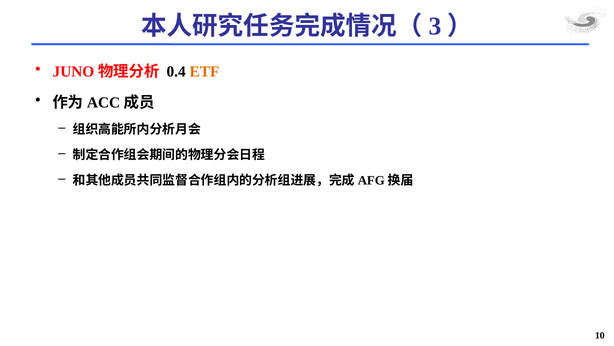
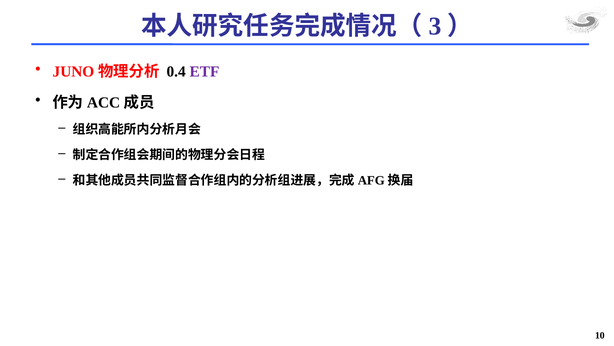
ETF colour: orange -> purple (204, 72)
